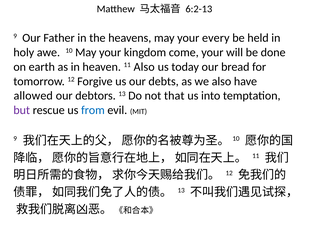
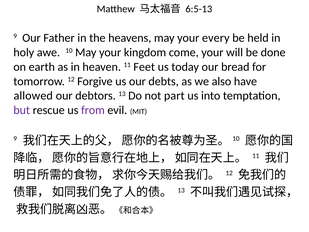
6:2-13: 6:2-13 -> 6:5-13 (199, 9)
11 Also: Also -> Feet (144, 67)
that: that -> part (174, 96)
from colour: blue -> purple (93, 110)
